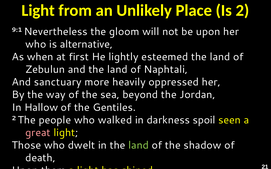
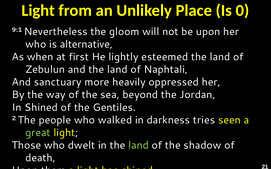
Is 2: 2 -> 0 (242, 11)
In Hallow: Hallow -> Shined (41, 108)
spoil: spoil -> tries (204, 120)
great colour: pink -> light green (38, 133)
